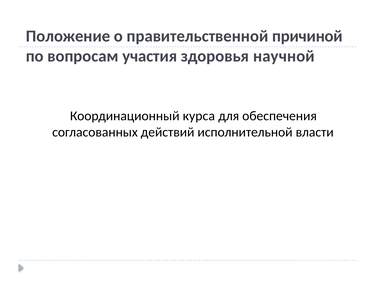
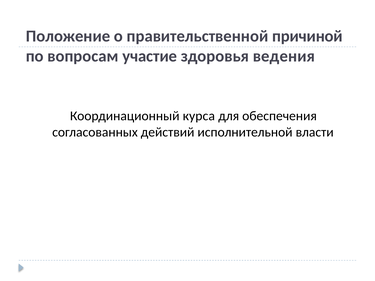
участия: участия -> участие (150, 56)
научной: научной -> ведения (284, 56)
